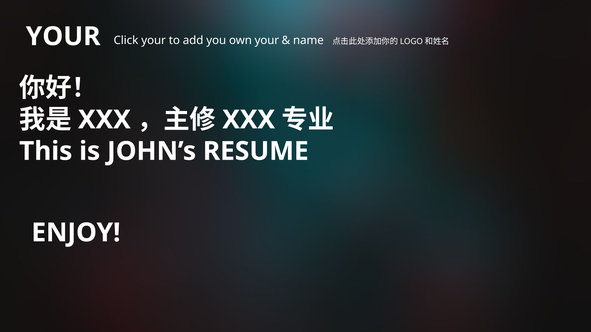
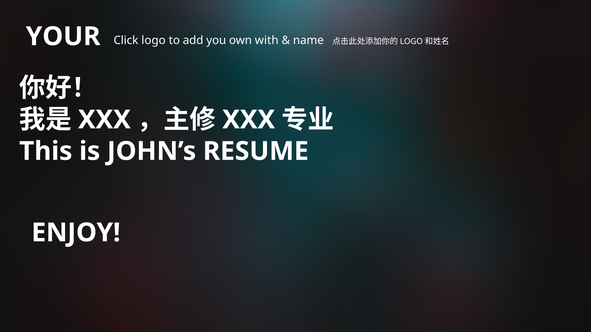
Click your: your -> logo (154, 40)
own your: your -> with (267, 40)
